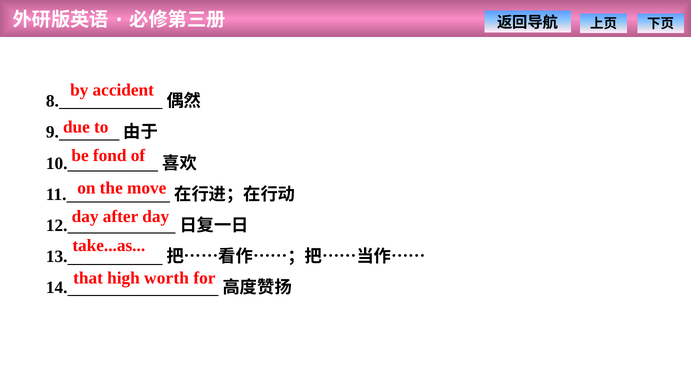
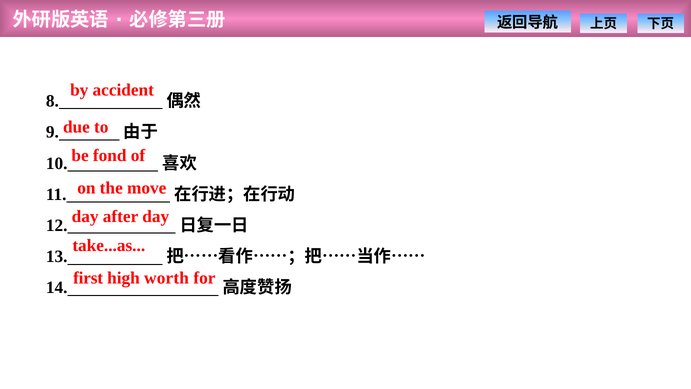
that: that -> first (88, 278)
